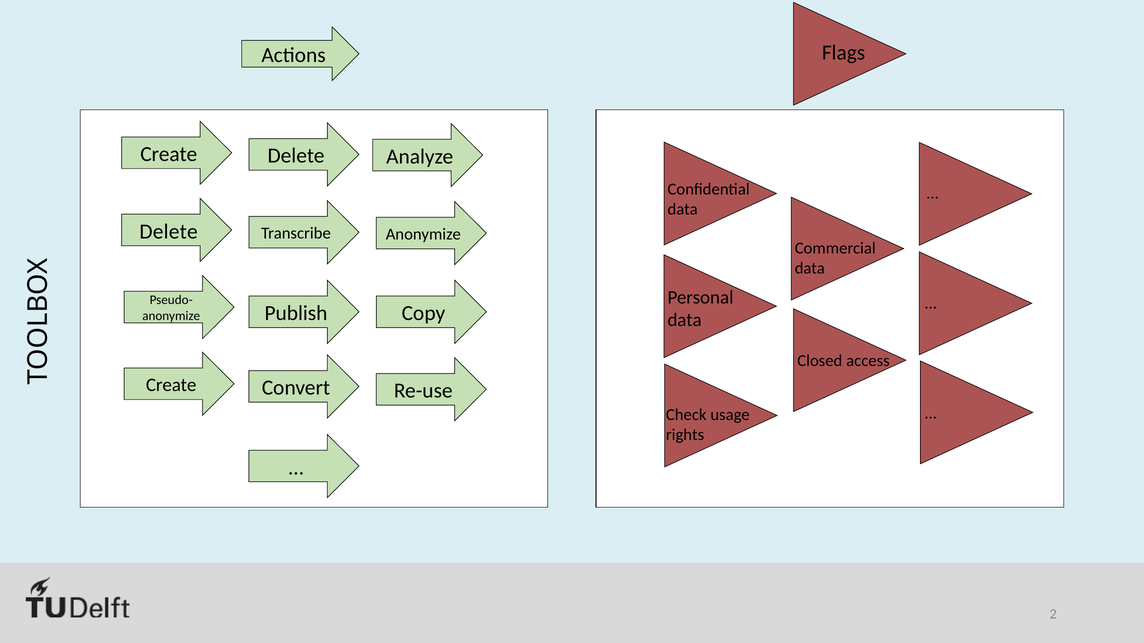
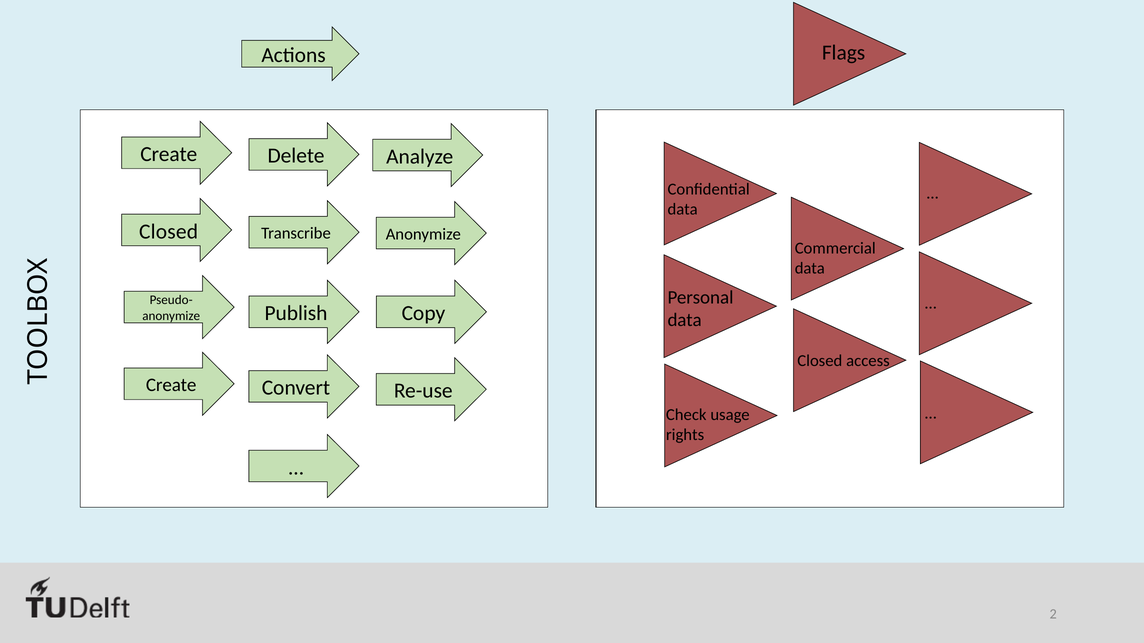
Delete: Delete -> Closed (169, 232)
